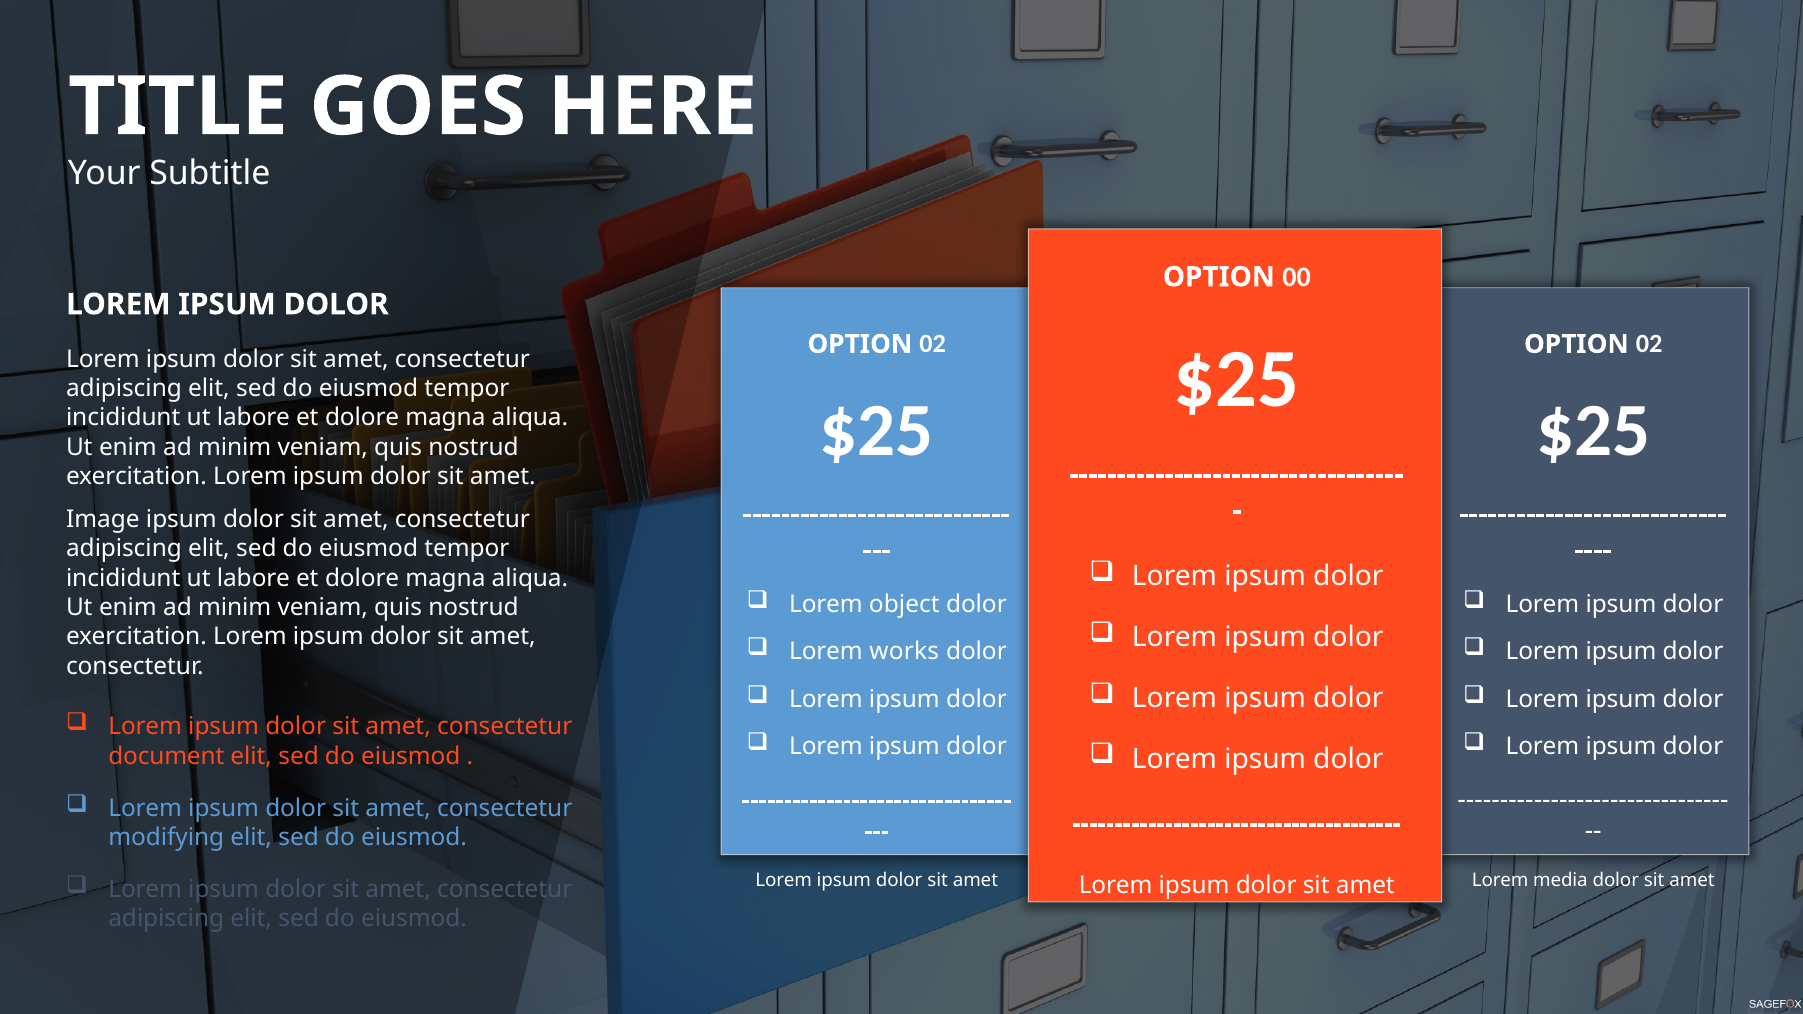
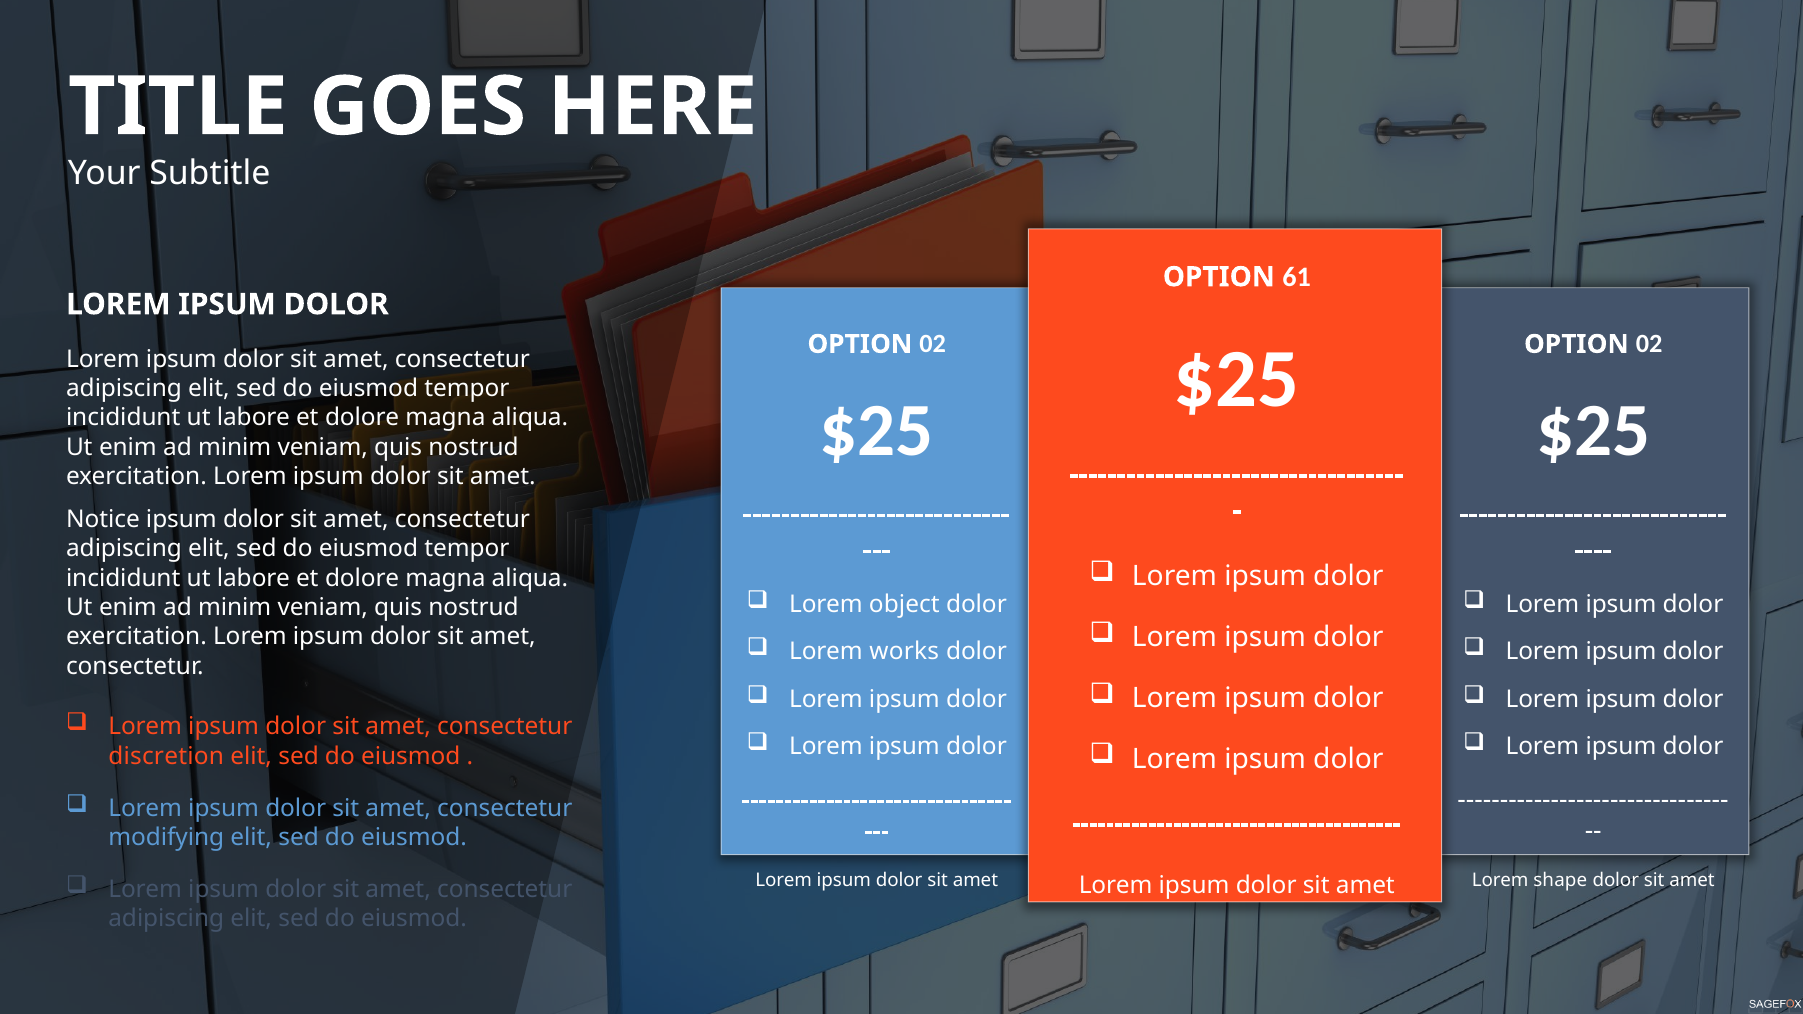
00: 00 -> 61 (1297, 277)
Image: Image -> Notice (103, 519)
document: document -> discretion (166, 756)
media: media -> shape (1560, 880)
